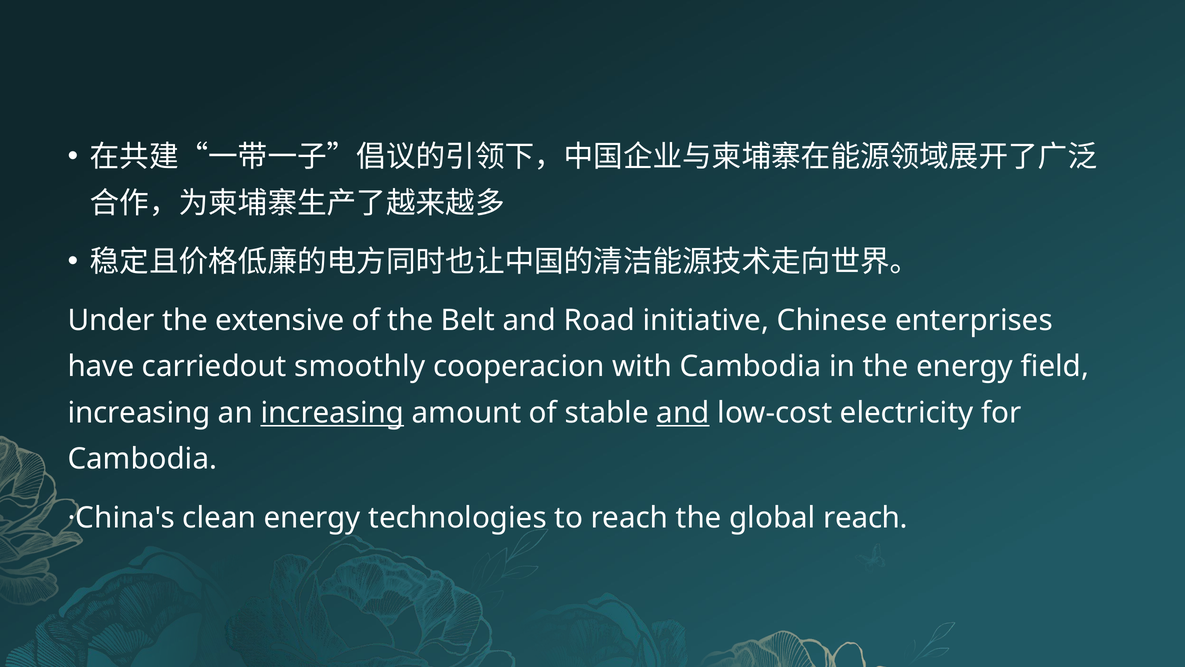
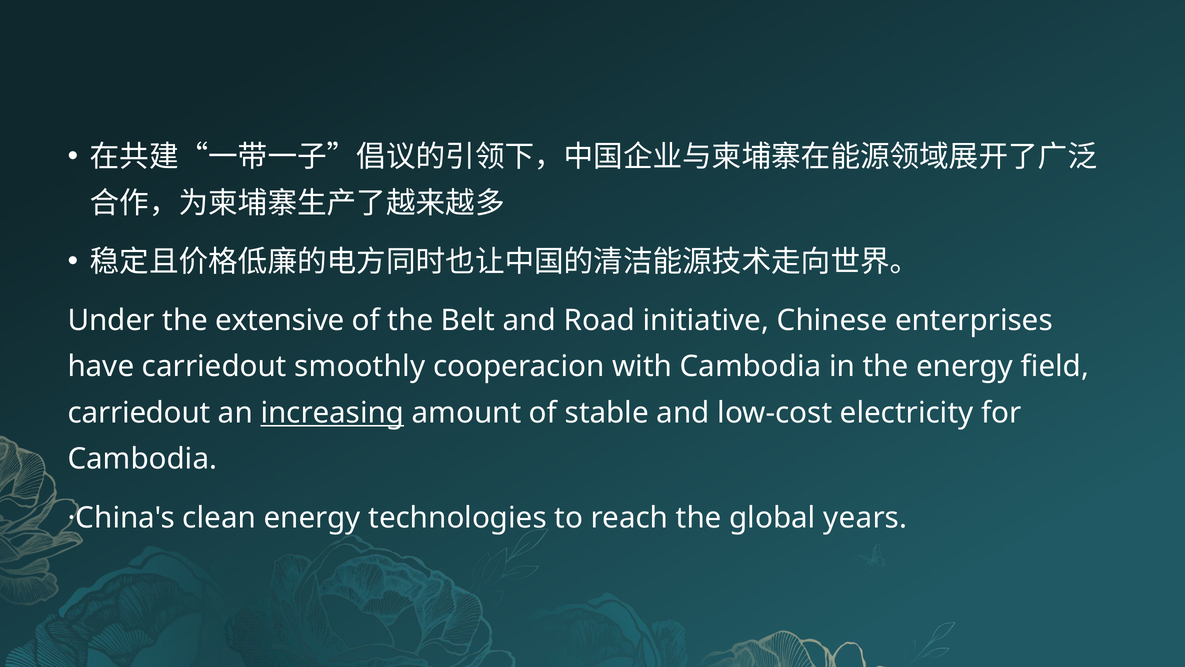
increasing: increasing -> carriedout (139, 413)
and underline: present -> none (683, 413)
global reach: reach -> years (865, 517)
